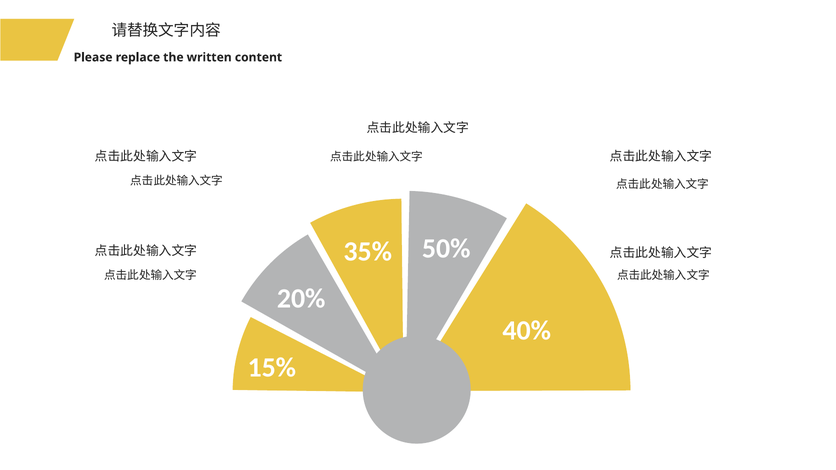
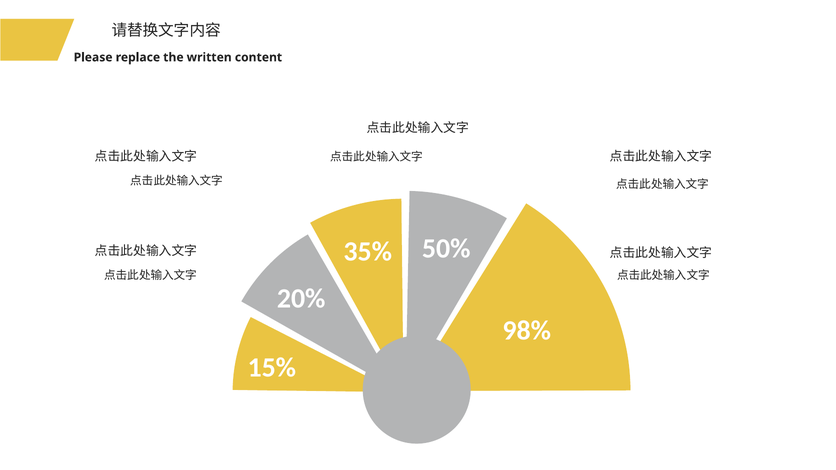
40%: 40% -> 98% (527, 331)
